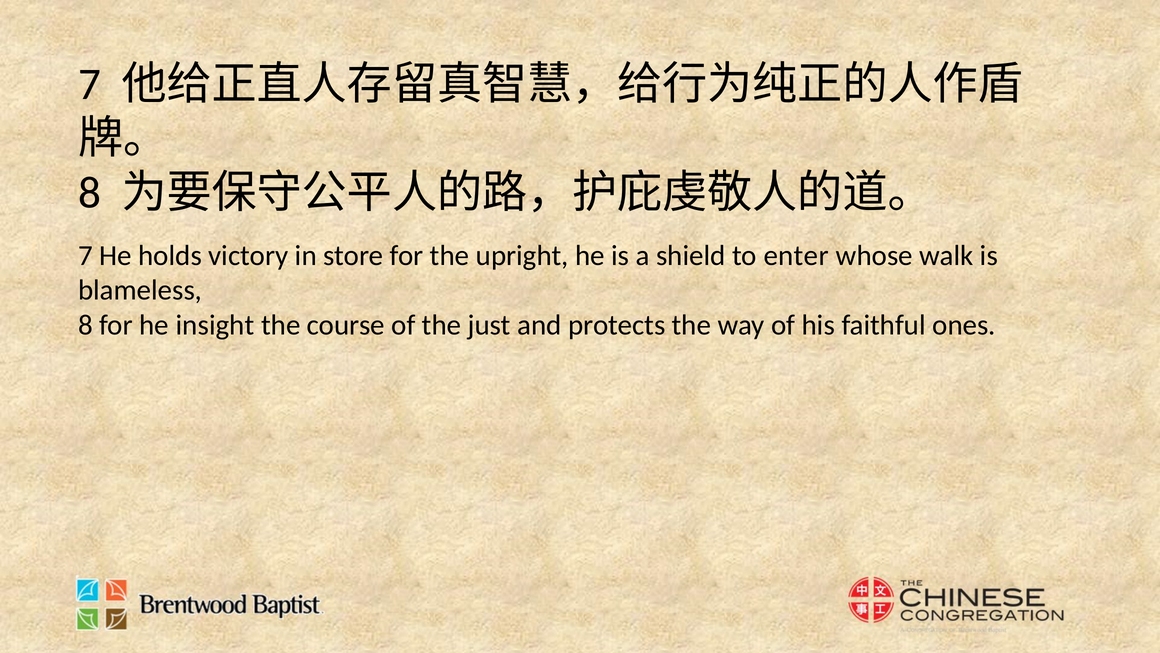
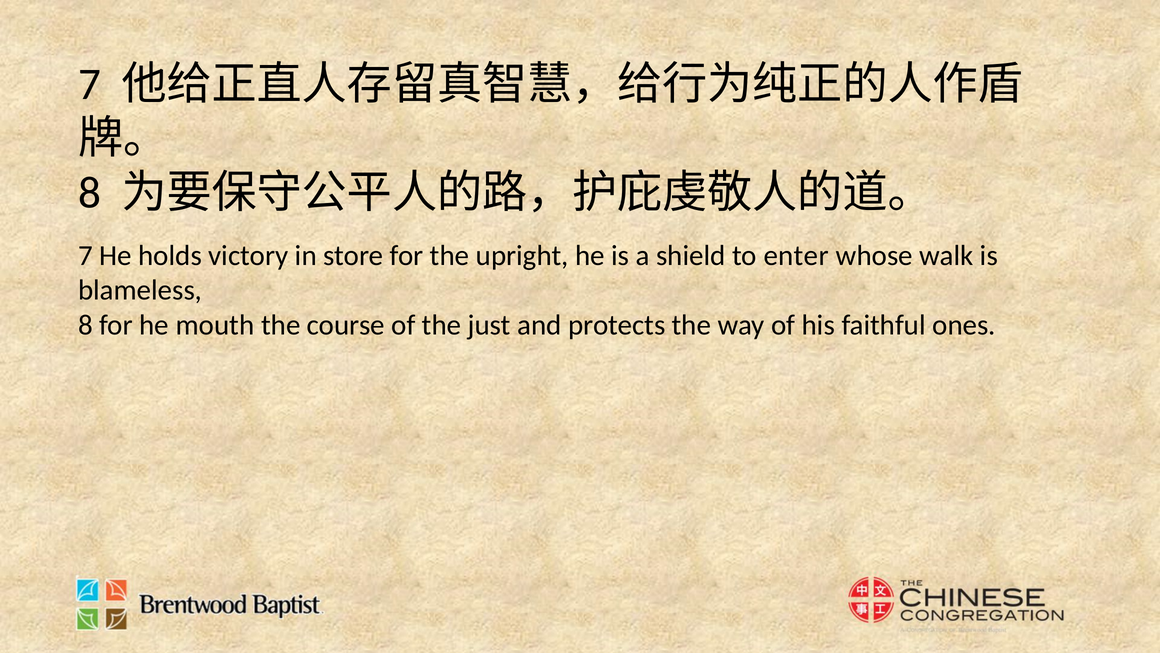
insight: insight -> mouth (215, 325)
